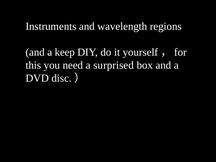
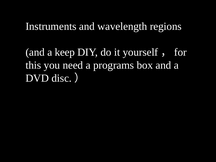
surprised: surprised -> programs (114, 65)
